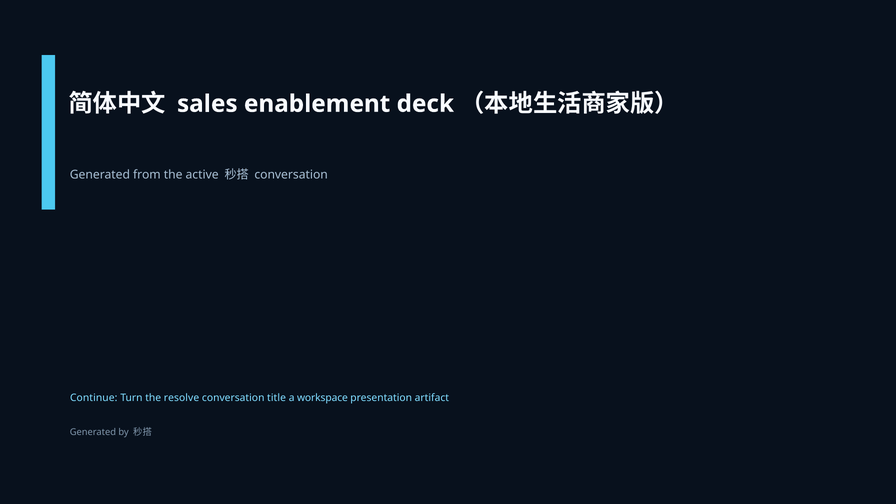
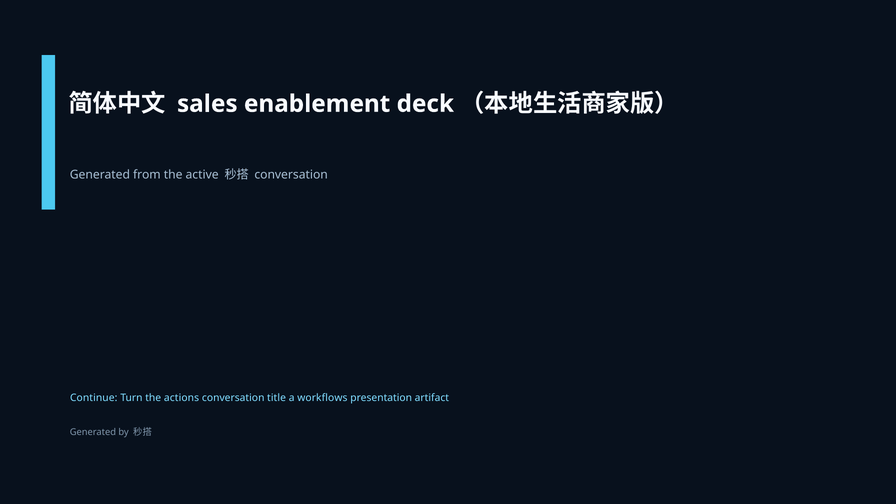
resolve: resolve -> actions (182, 398)
workspace: workspace -> workflows (322, 398)
